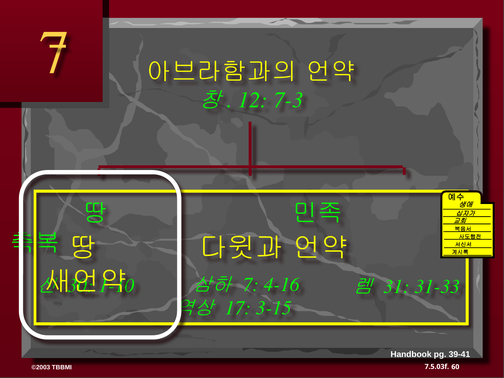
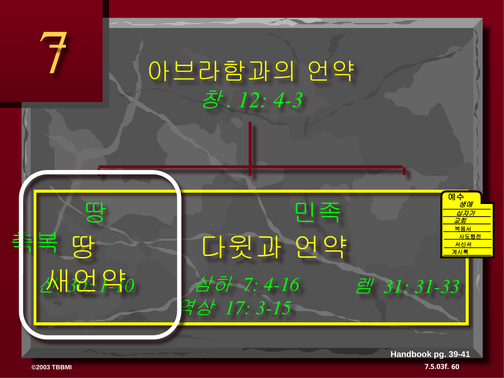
7-3: 7-3 -> 4-3 (288, 100)
